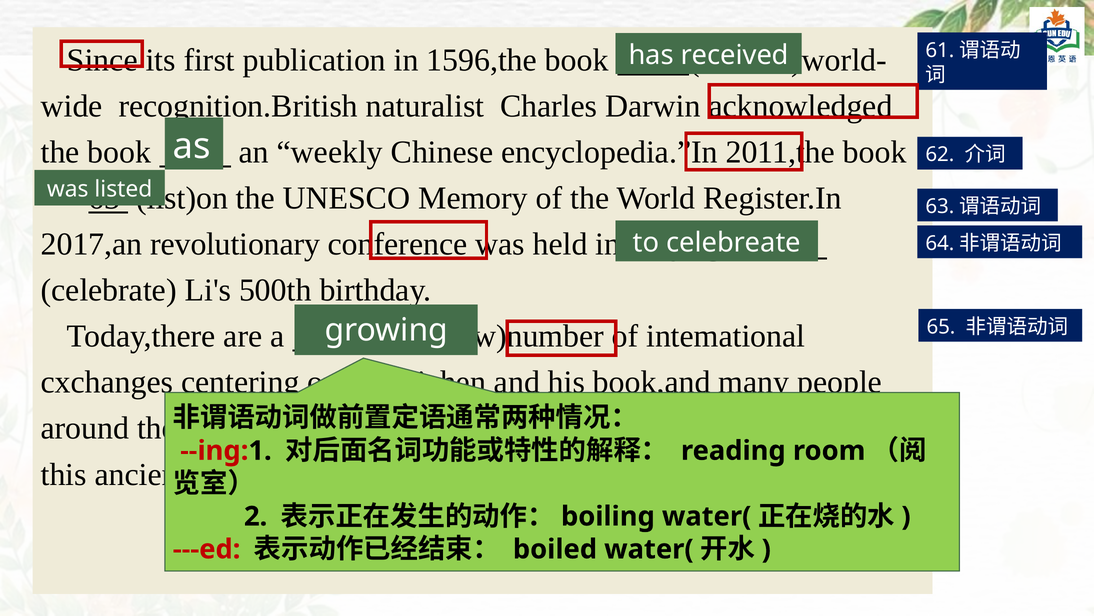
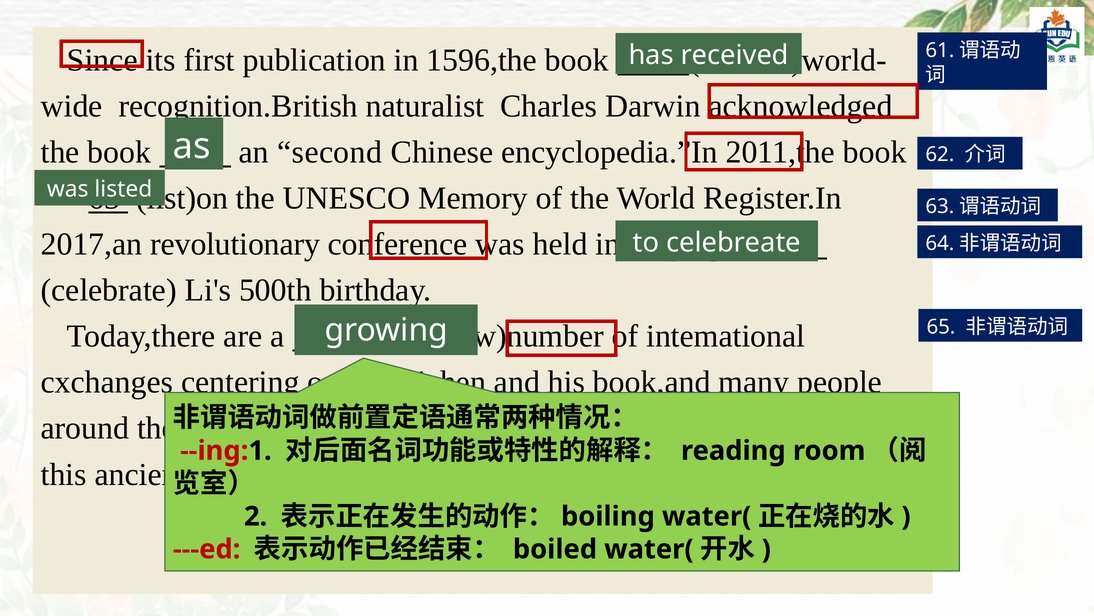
weekly: weekly -> second (330, 152)
